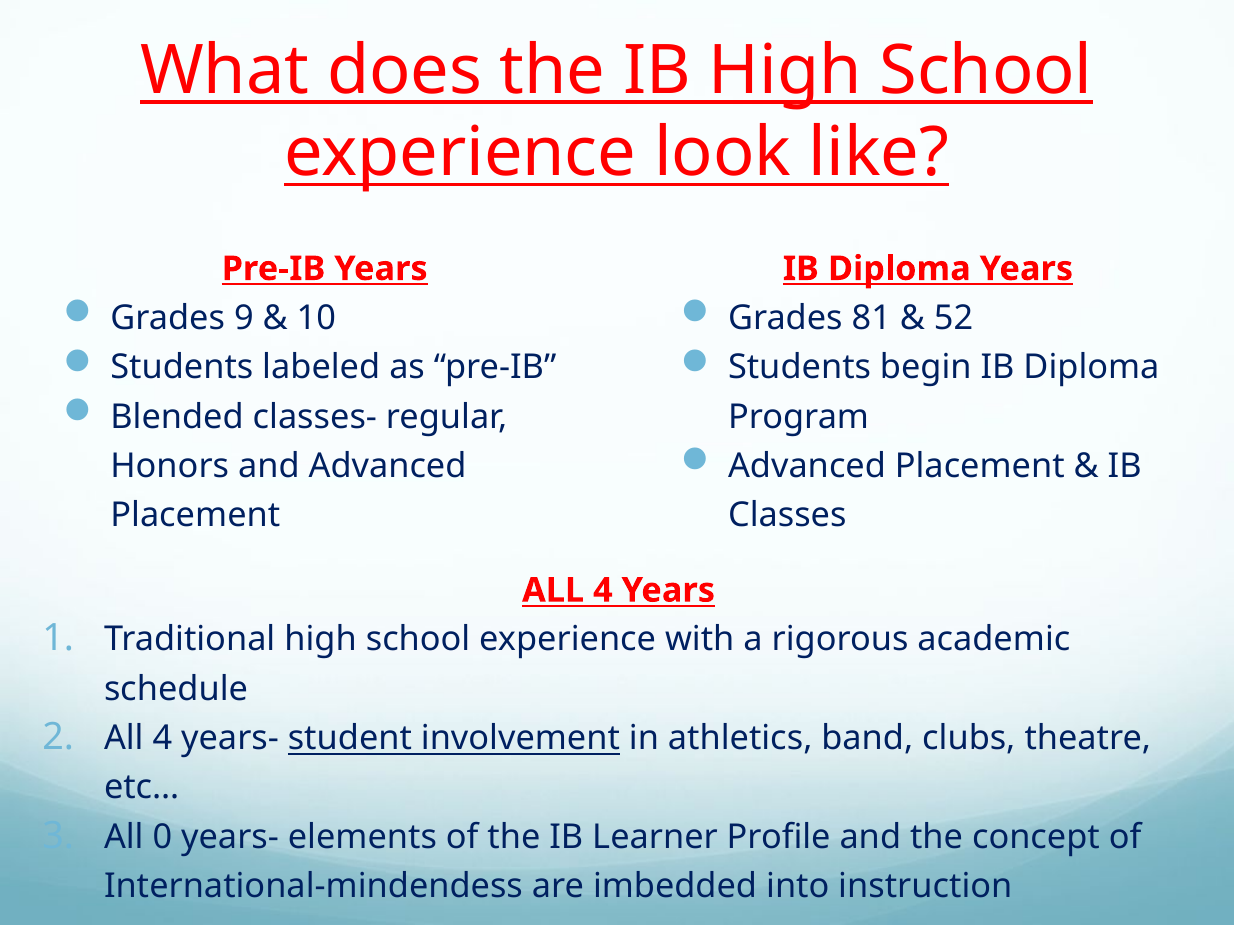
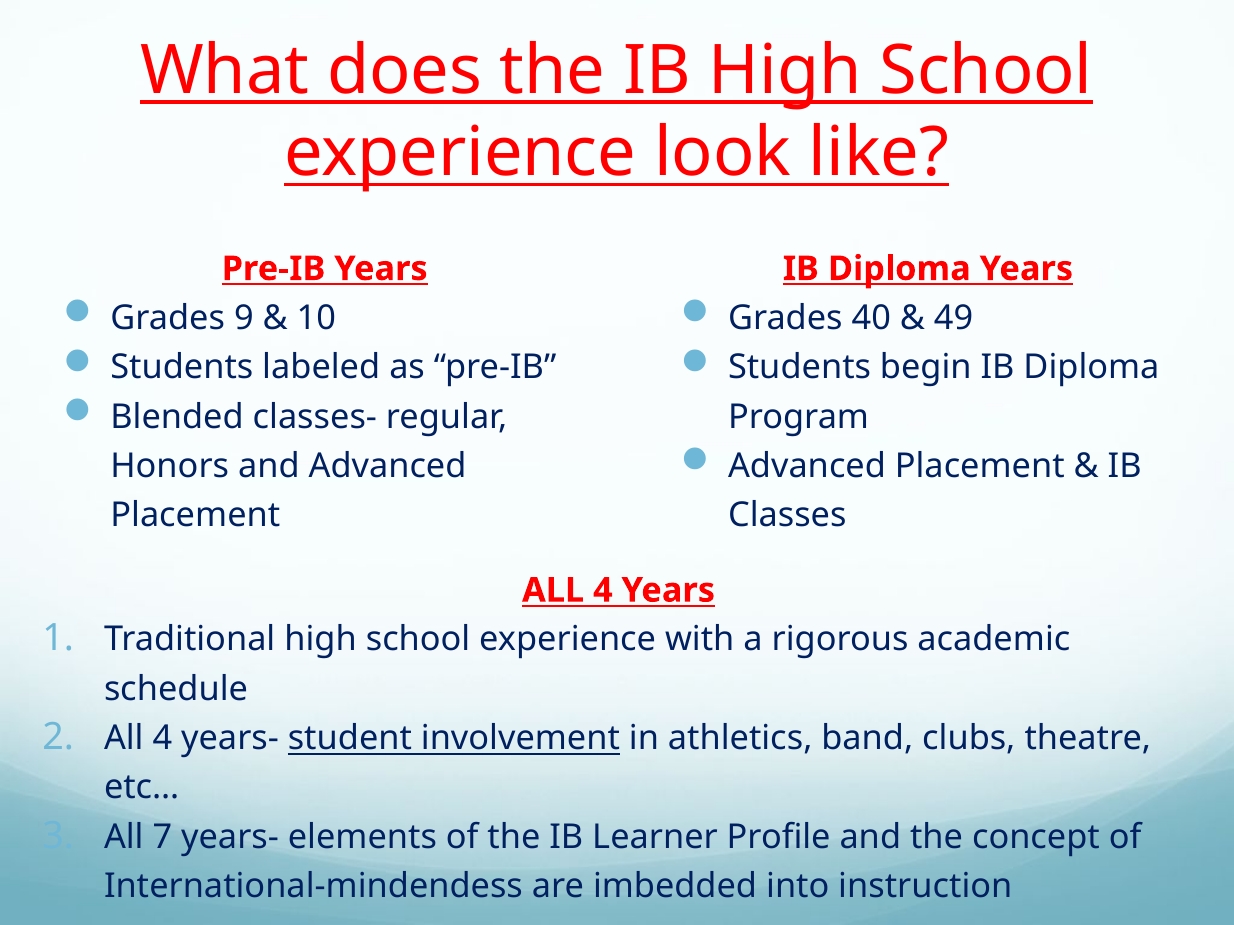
81: 81 -> 40 (871, 318)
52: 52 -> 49 (954, 318)
0: 0 -> 7 (162, 837)
